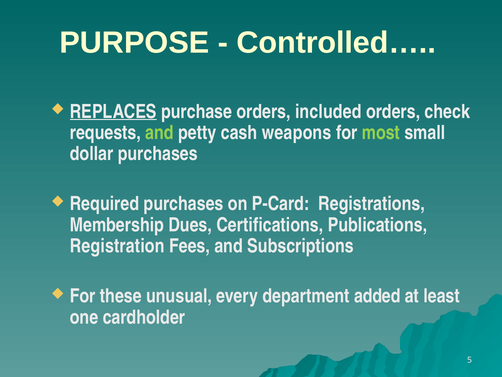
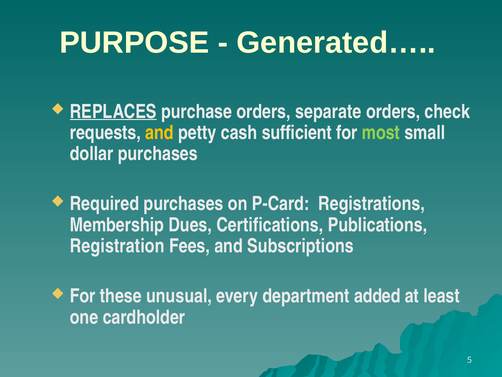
Controlled…: Controlled… -> Generated… (336, 43)
included: included -> separate (328, 111)
and colour: light green -> yellow (160, 132)
weapons: weapons -> sufficient (297, 132)
